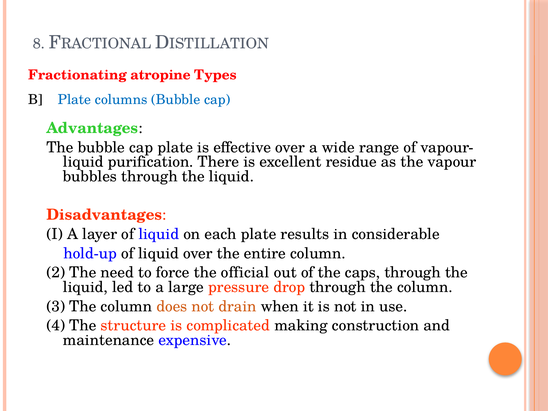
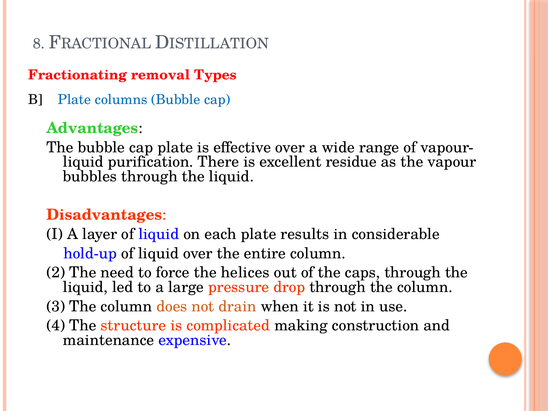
atropine: atropine -> removal (161, 75)
official: official -> helices (245, 273)
